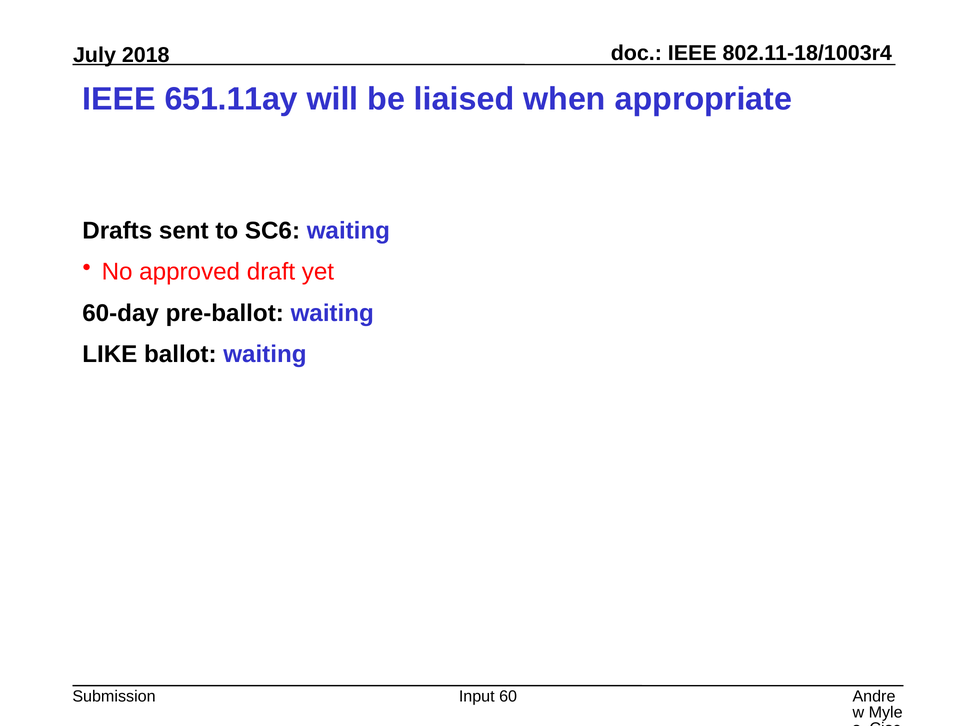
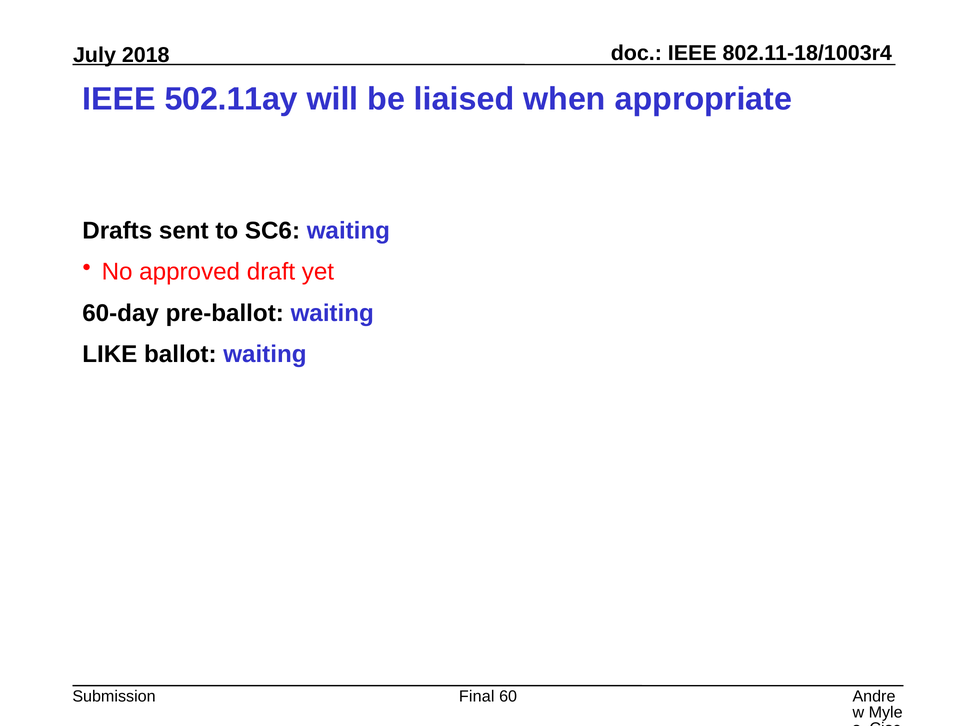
651.11ay: 651.11ay -> 502.11ay (231, 99)
Input: Input -> Final (477, 696)
